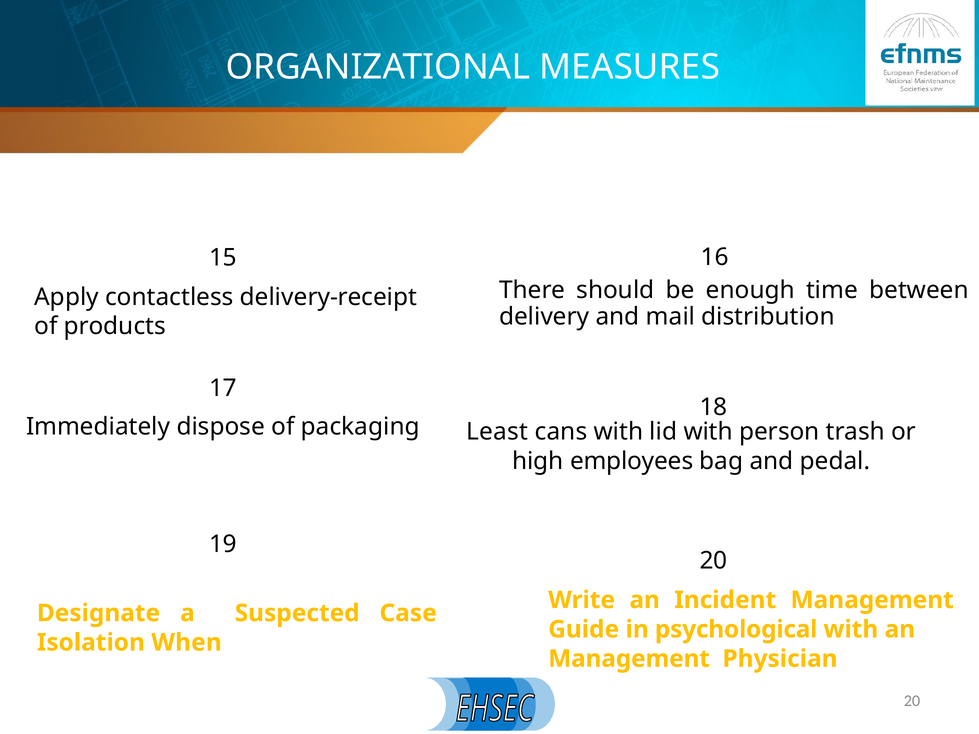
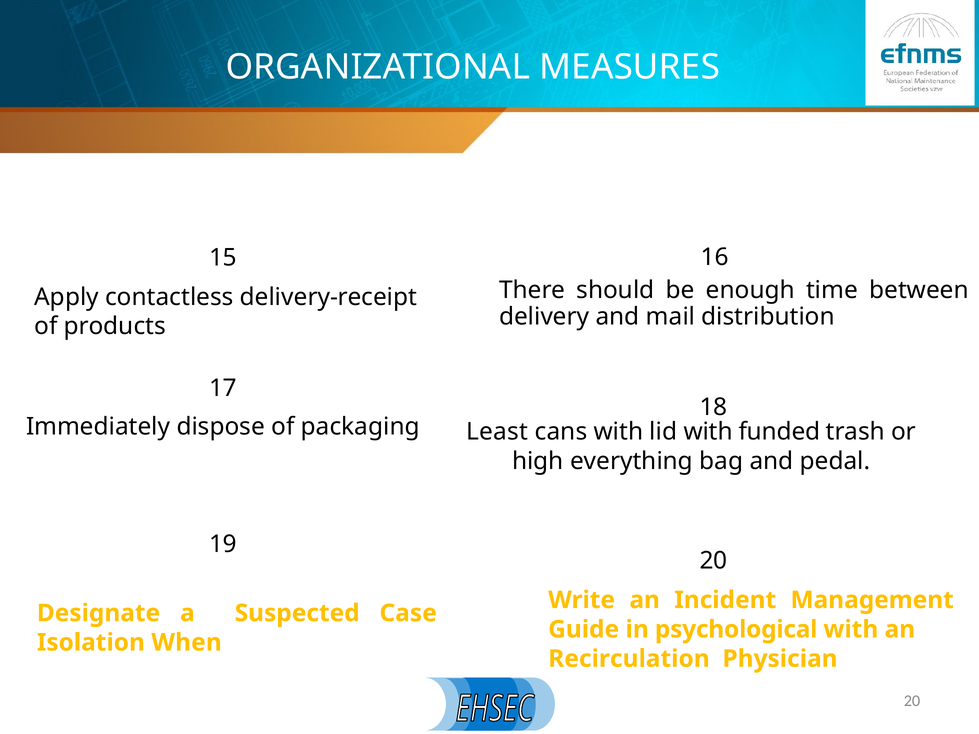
person: person -> funded (779, 432)
employees: employees -> everything (632, 461)
Management: Management -> Recirculation (629, 659)
